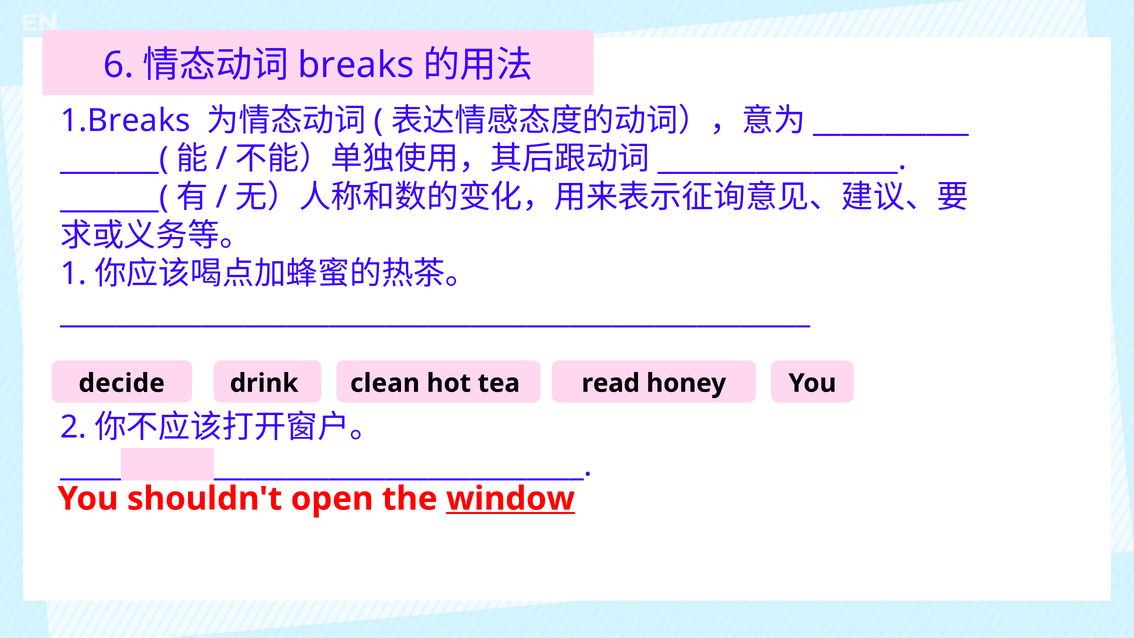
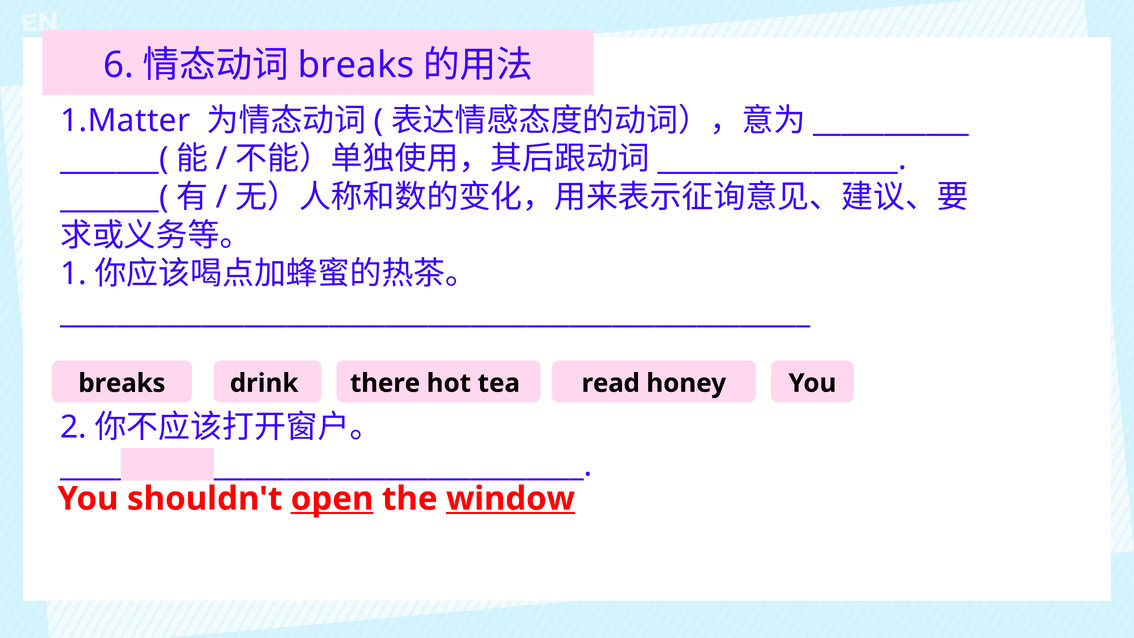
1.Breaks: 1.Breaks -> 1.Matter (125, 121)
decide: decide -> breaks (122, 383)
clean: clean -> there (385, 383)
open underline: none -> present (332, 499)
